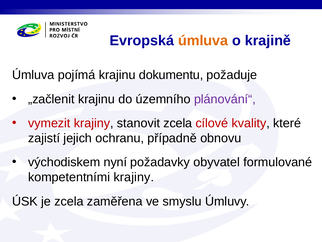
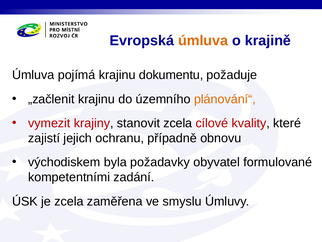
plánování“ colour: purple -> orange (225, 99)
nyní: nyní -> byla (115, 162)
kompetentními krajiny: krajiny -> zadání (134, 177)
